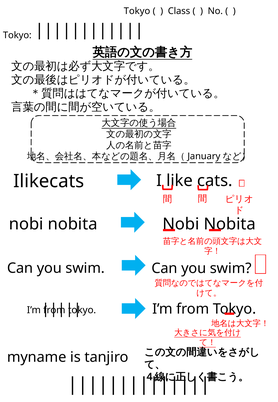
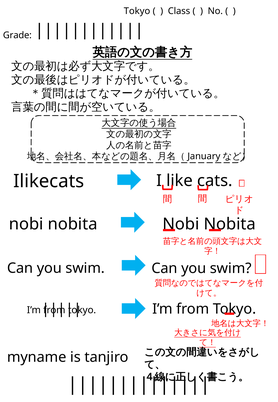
Tokyo: Tokyo -> Grade (17, 35)
